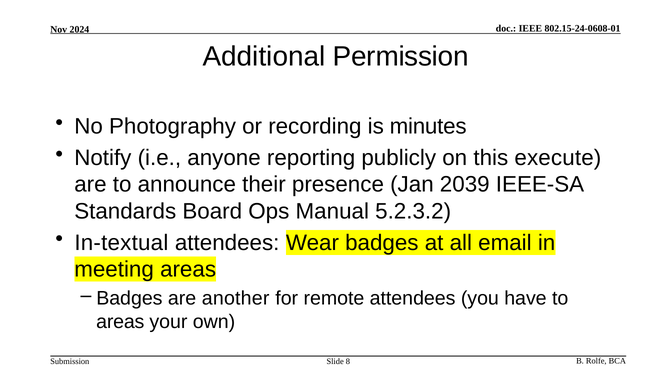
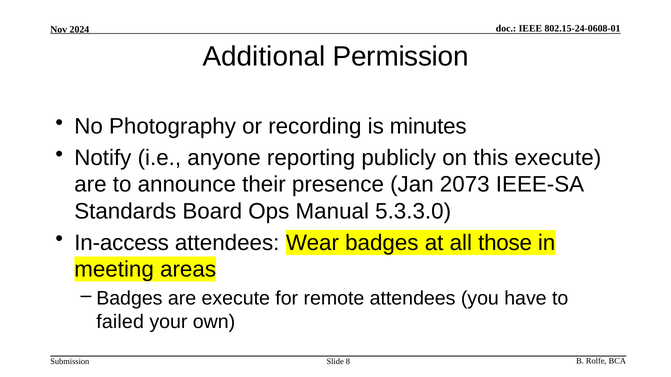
2039: 2039 -> 2073 (465, 185)
5.2.3.2: 5.2.3.2 -> 5.3.3.0 (413, 212)
In-textual: In-textual -> In-access (122, 243)
email: email -> those (505, 243)
are another: another -> execute (236, 299)
areas: areas -> failed (120, 322)
